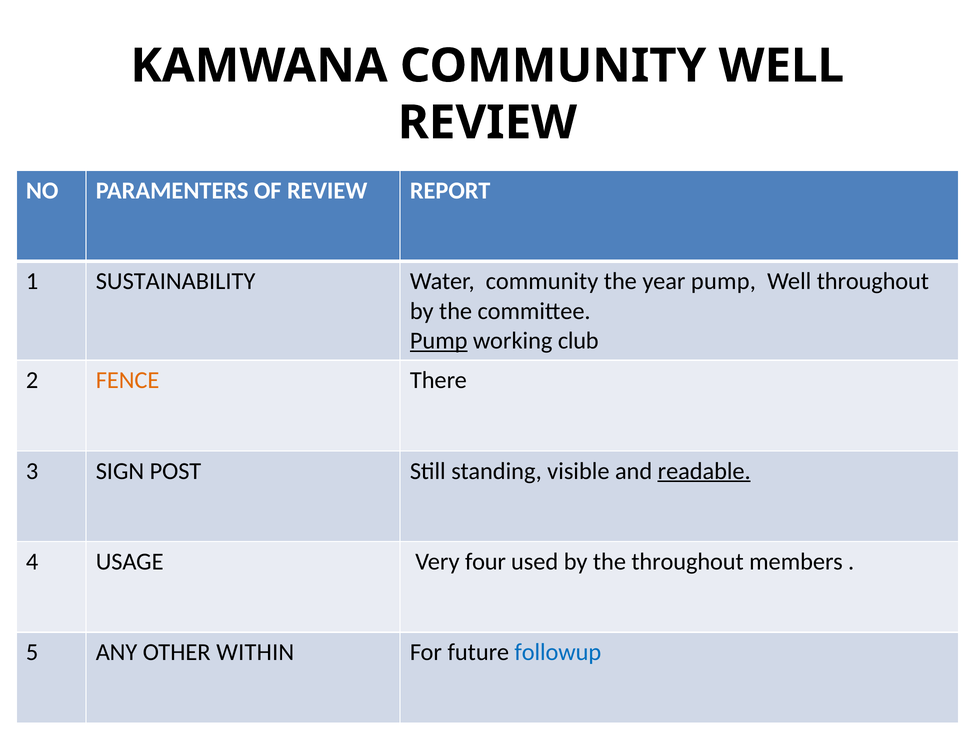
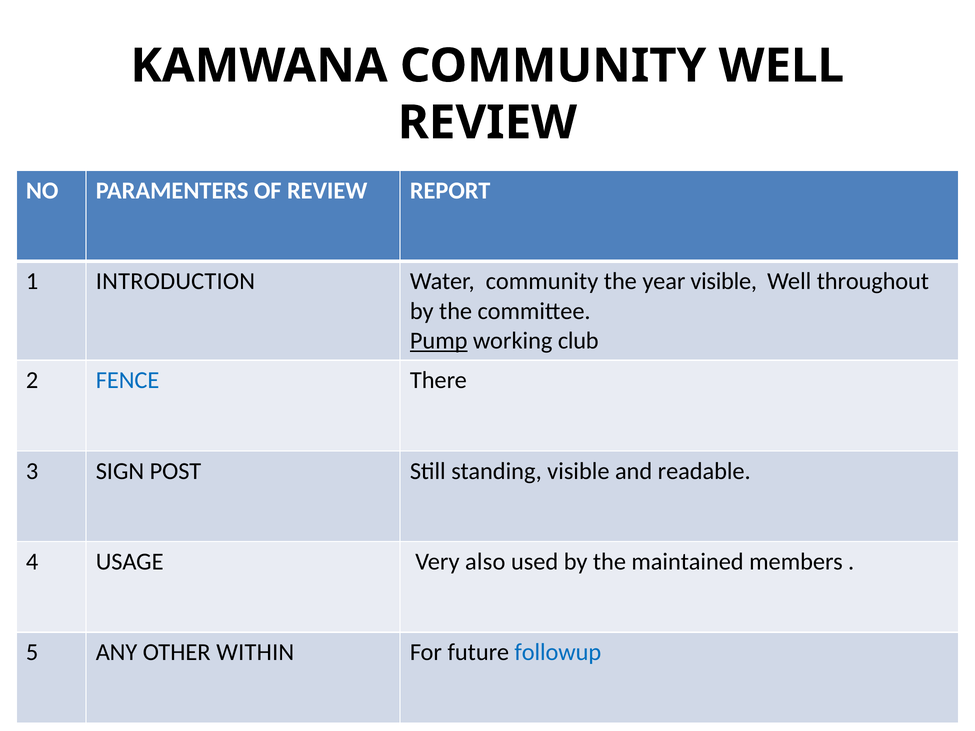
SUSTAINABILITY: SUSTAINABILITY -> INTRODUCTION (175, 281)
year pump: pump -> visible (724, 281)
FENCE colour: orange -> blue (128, 380)
readable underline: present -> none (704, 471)
four: four -> also (485, 562)
the throughout: throughout -> maintained (688, 562)
